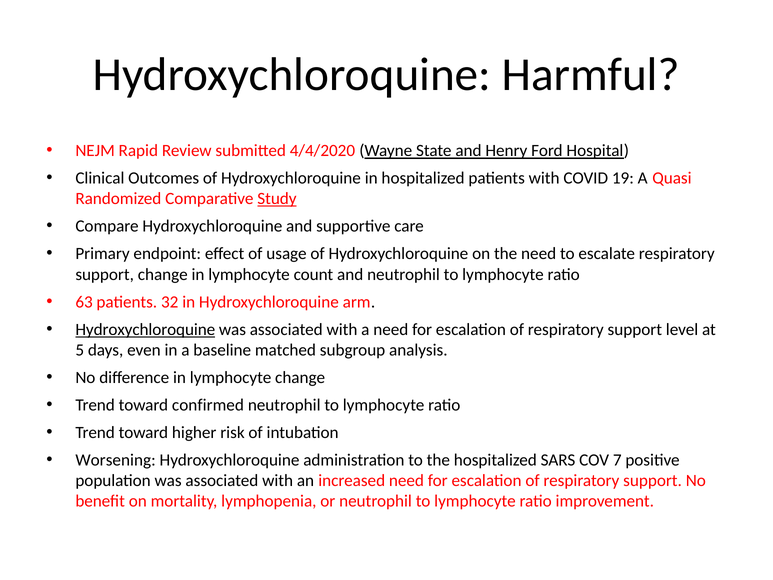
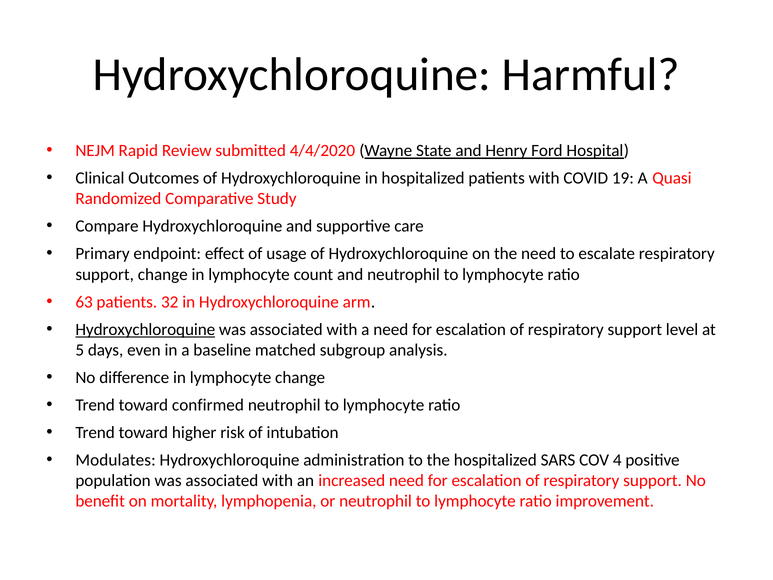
Study underline: present -> none (277, 199)
Worsening: Worsening -> Modulates (116, 460)
7: 7 -> 4 (617, 460)
